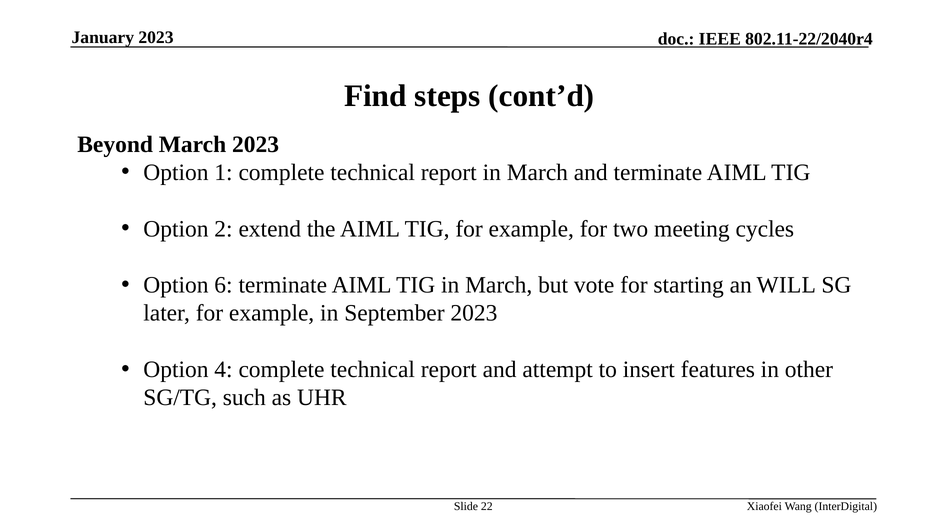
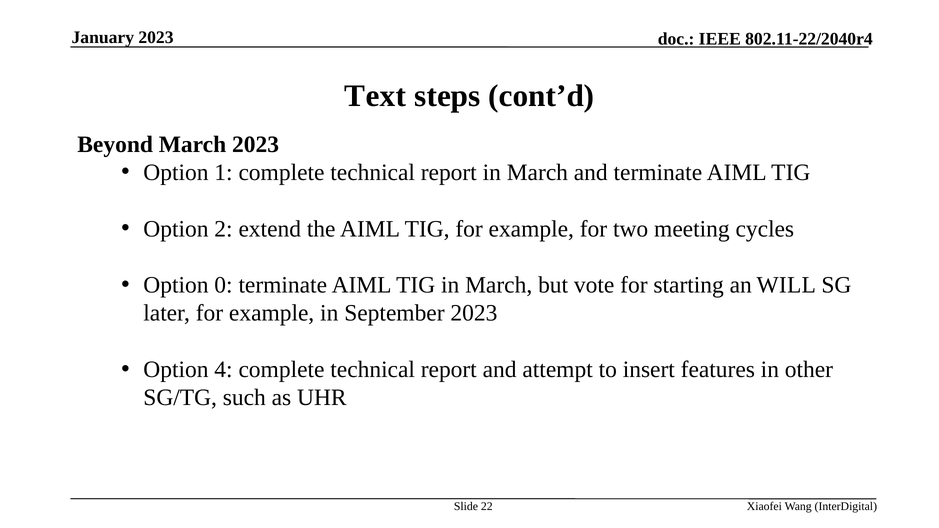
Find: Find -> Text (375, 96)
6: 6 -> 0 (223, 285)
